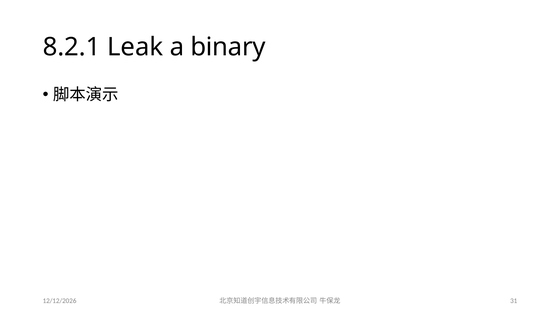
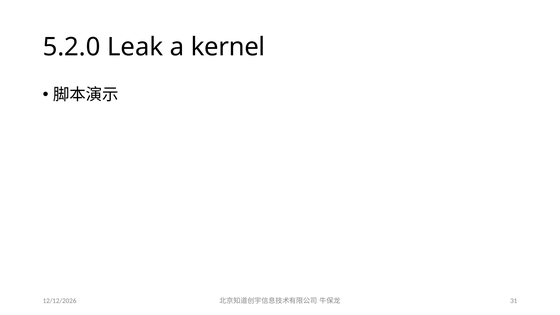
8.2.1: 8.2.1 -> 5.2.0 (72, 47)
binary: binary -> kernel (228, 47)
